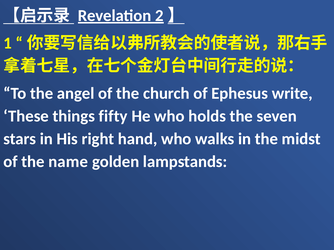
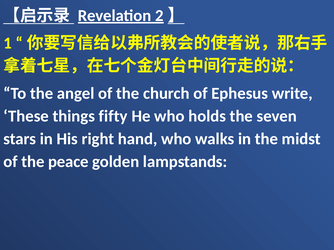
name: name -> peace (68, 162)
